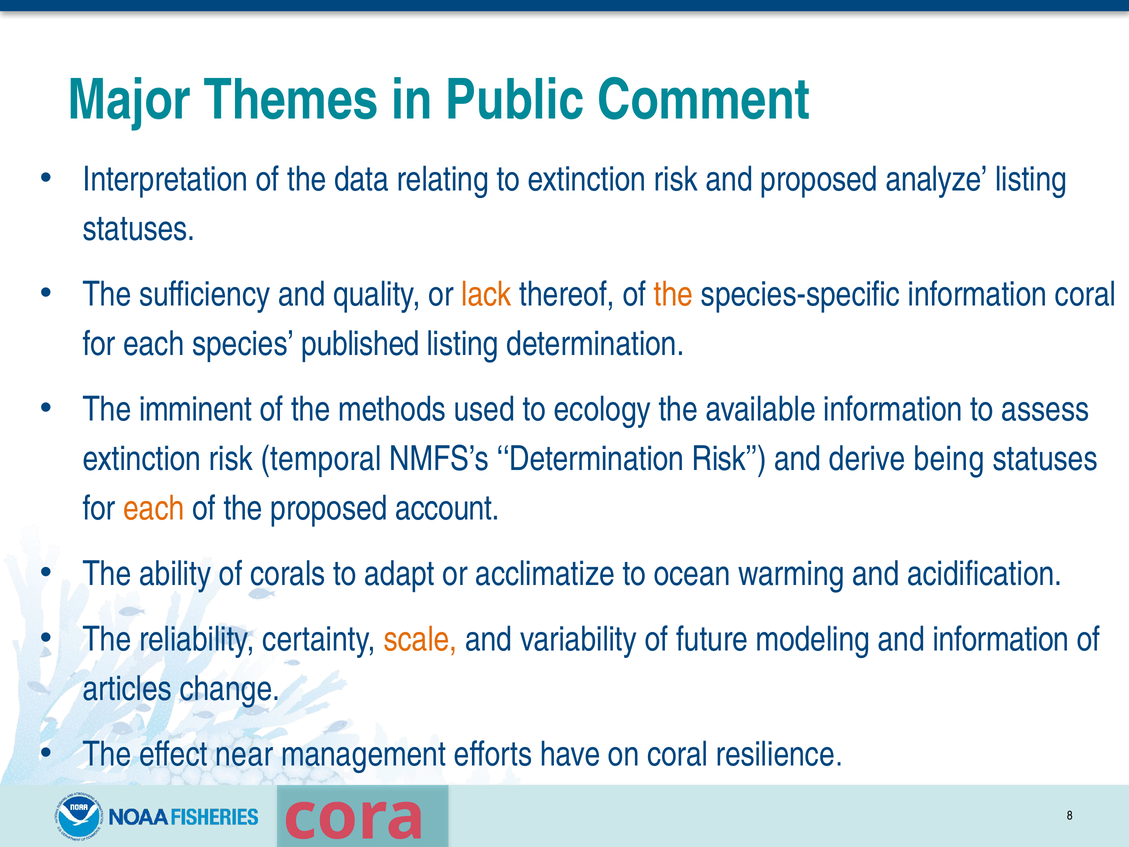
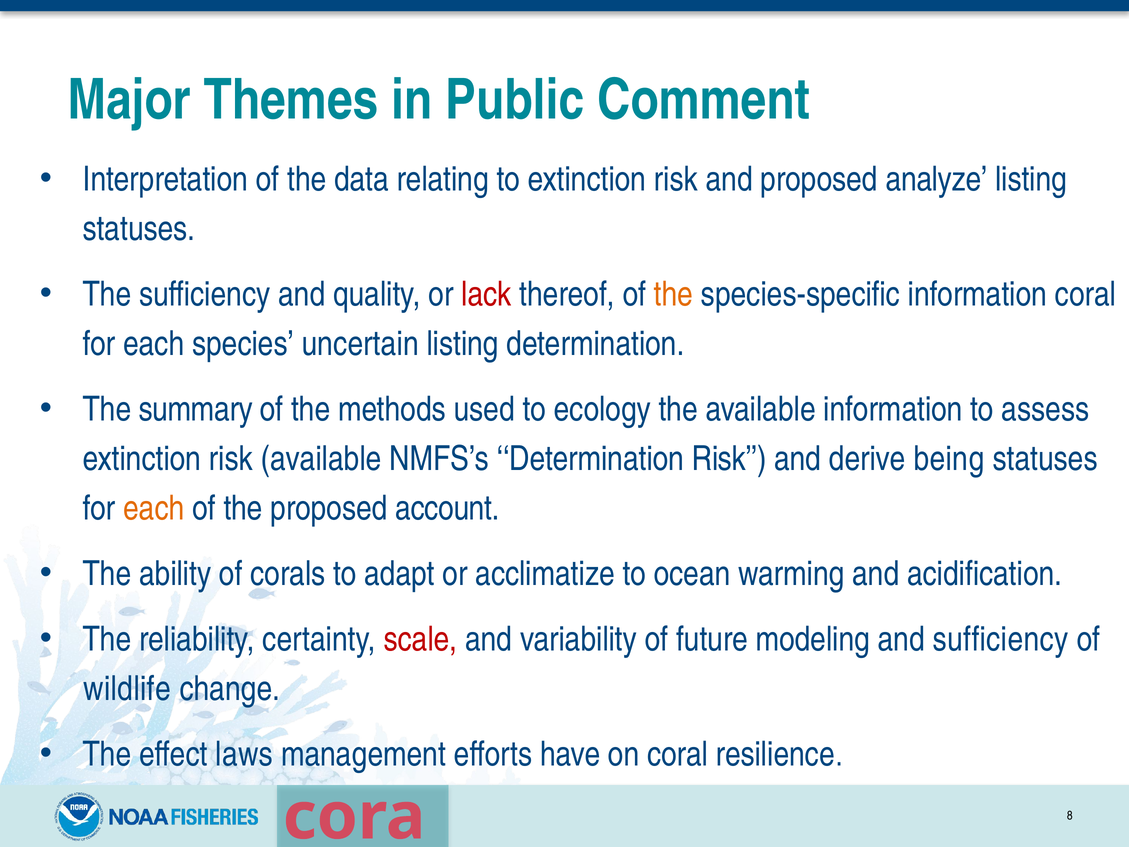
lack colour: orange -> red (486, 294)
published: published -> uncertain (360, 344)
imminent: imminent -> summary (196, 409)
risk temporal: temporal -> available (321, 459)
scale colour: orange -> red (420, 639)
and information: information -> sufficiency (1001, 639)
articles: articles -> wildlife (127, 689)
near: near -> laws (244, 754)
